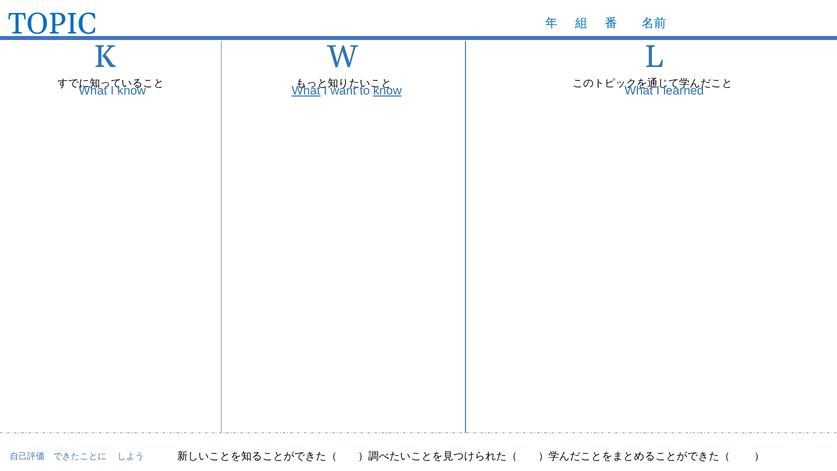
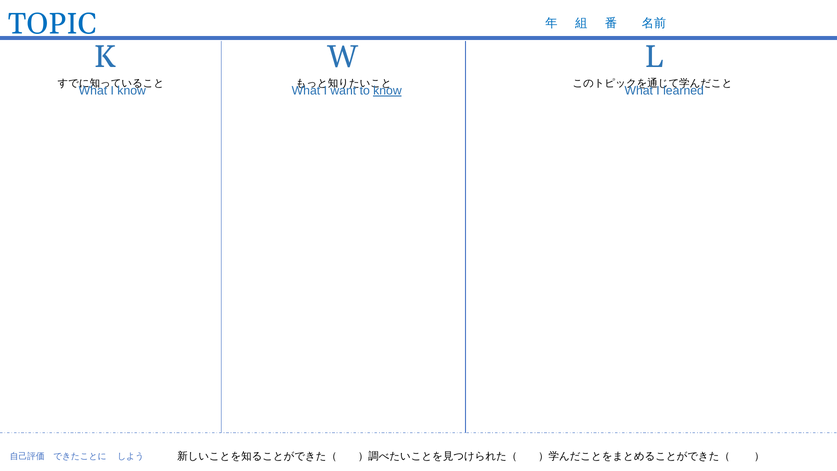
What underline: present -> none (306, 91)
